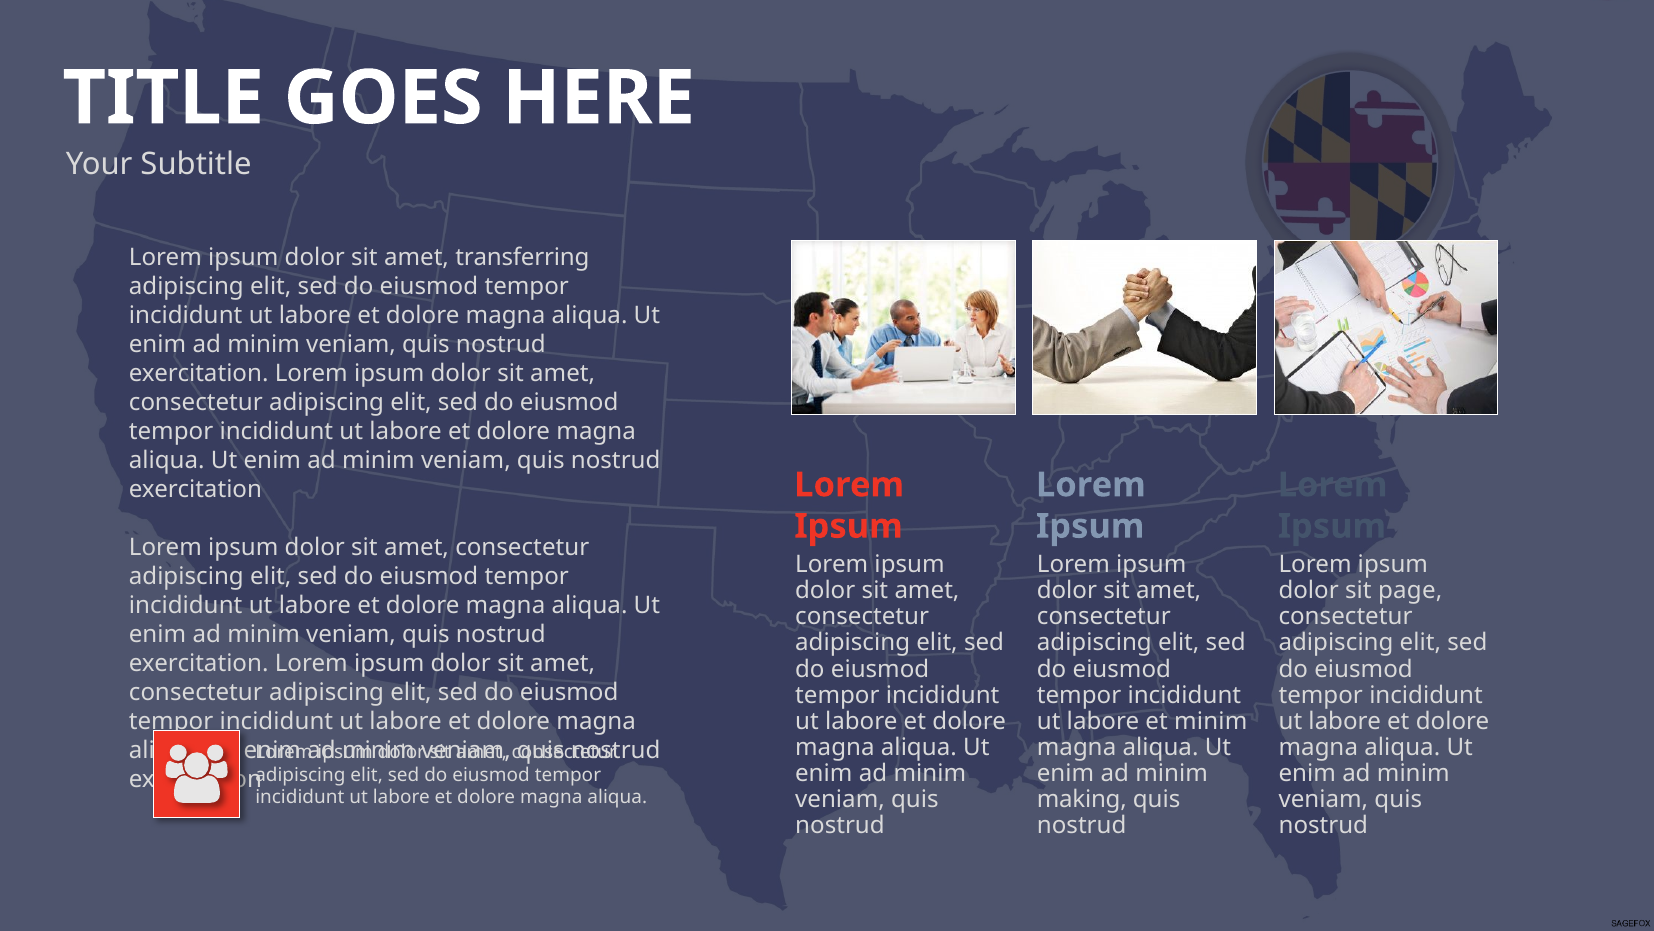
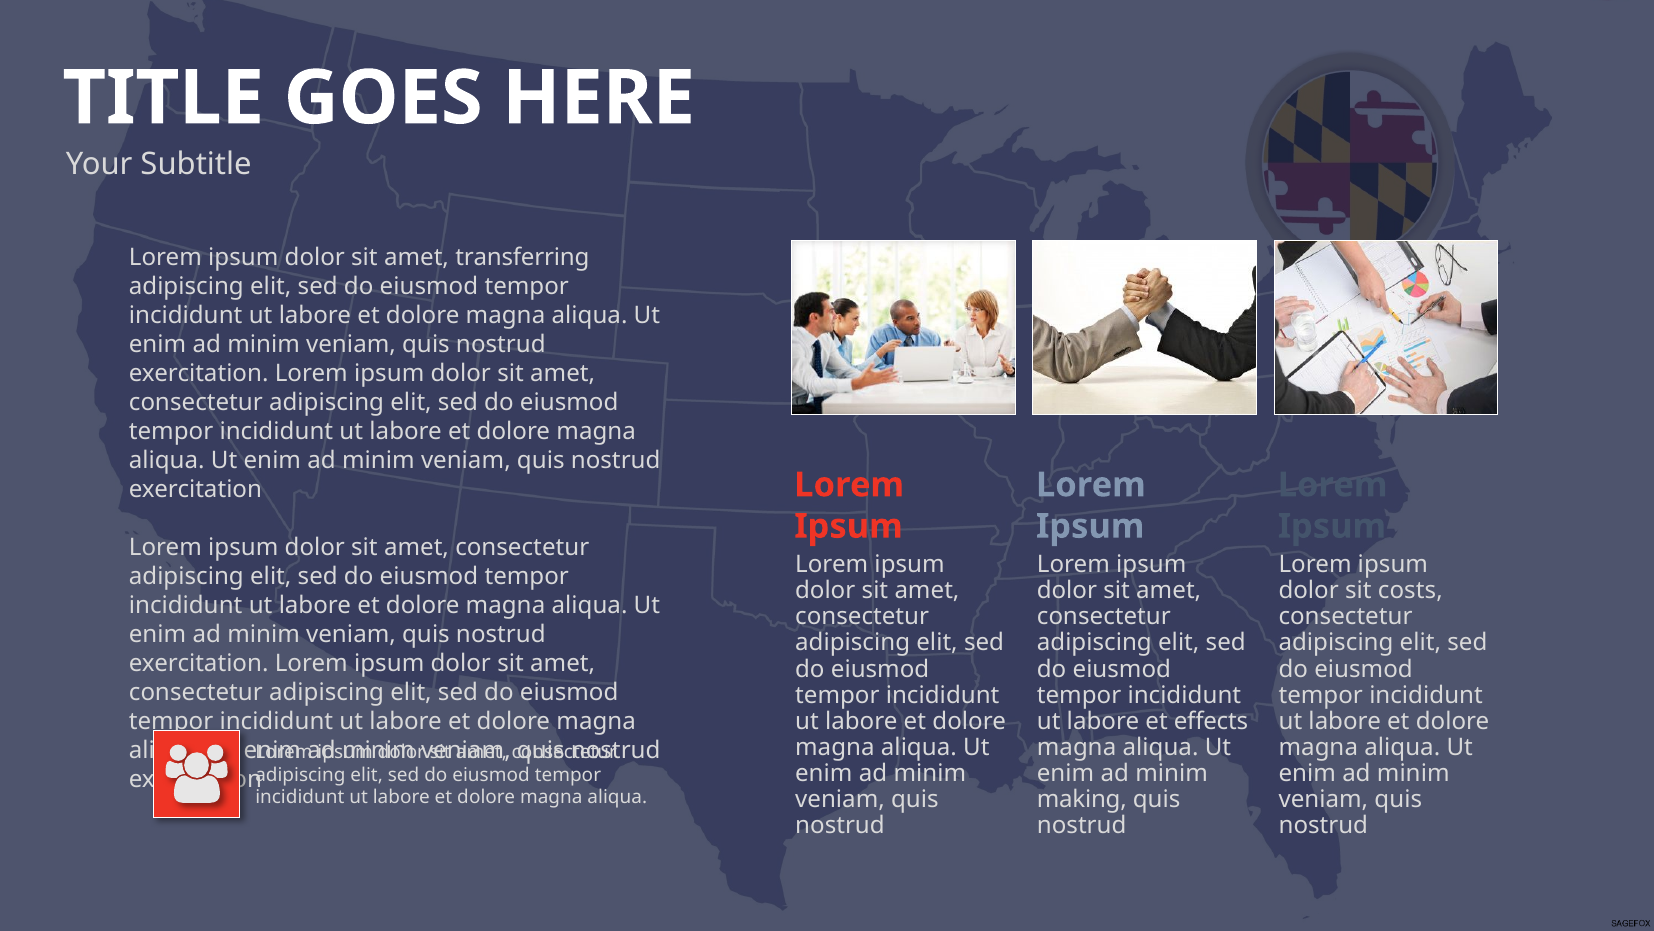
page: page -> costs (1410, 590)
et minim: minim -> effects (1211, 721)
